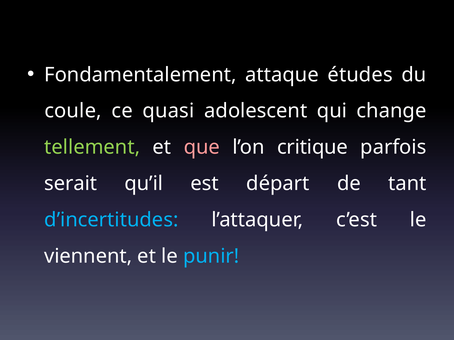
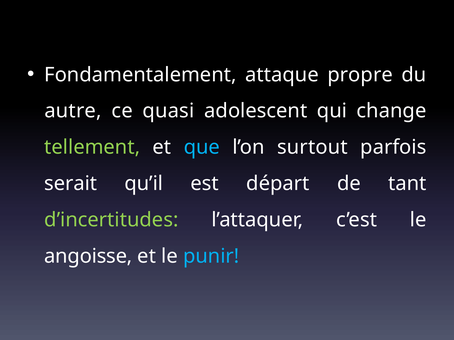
études: études -> propre (360, 75)
coule: coule -> autre (73, 111)
que colour: pink -> light blue (202, 147)
critique: critique -> surtout (312, 147)
d’incertitudes colour: light blue -> light green (111, 220)
viennent: viennent -> angoisse (88, 256)
